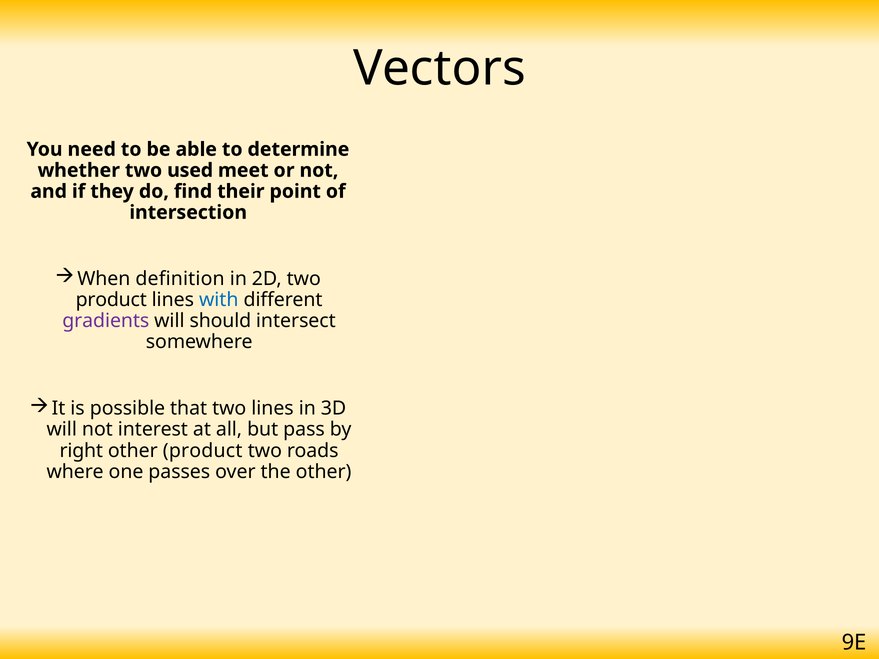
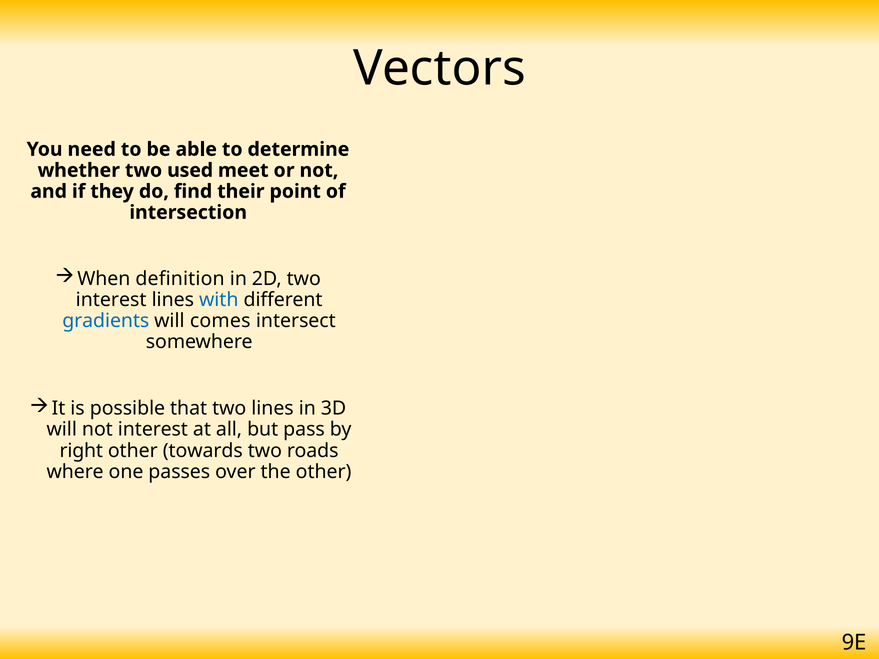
product: product -> interest (111, 300)
gradients colour: purple -> blue (106, 321)
should: should -> comes (220, 321)
other product: product -> towards (203, 451)
